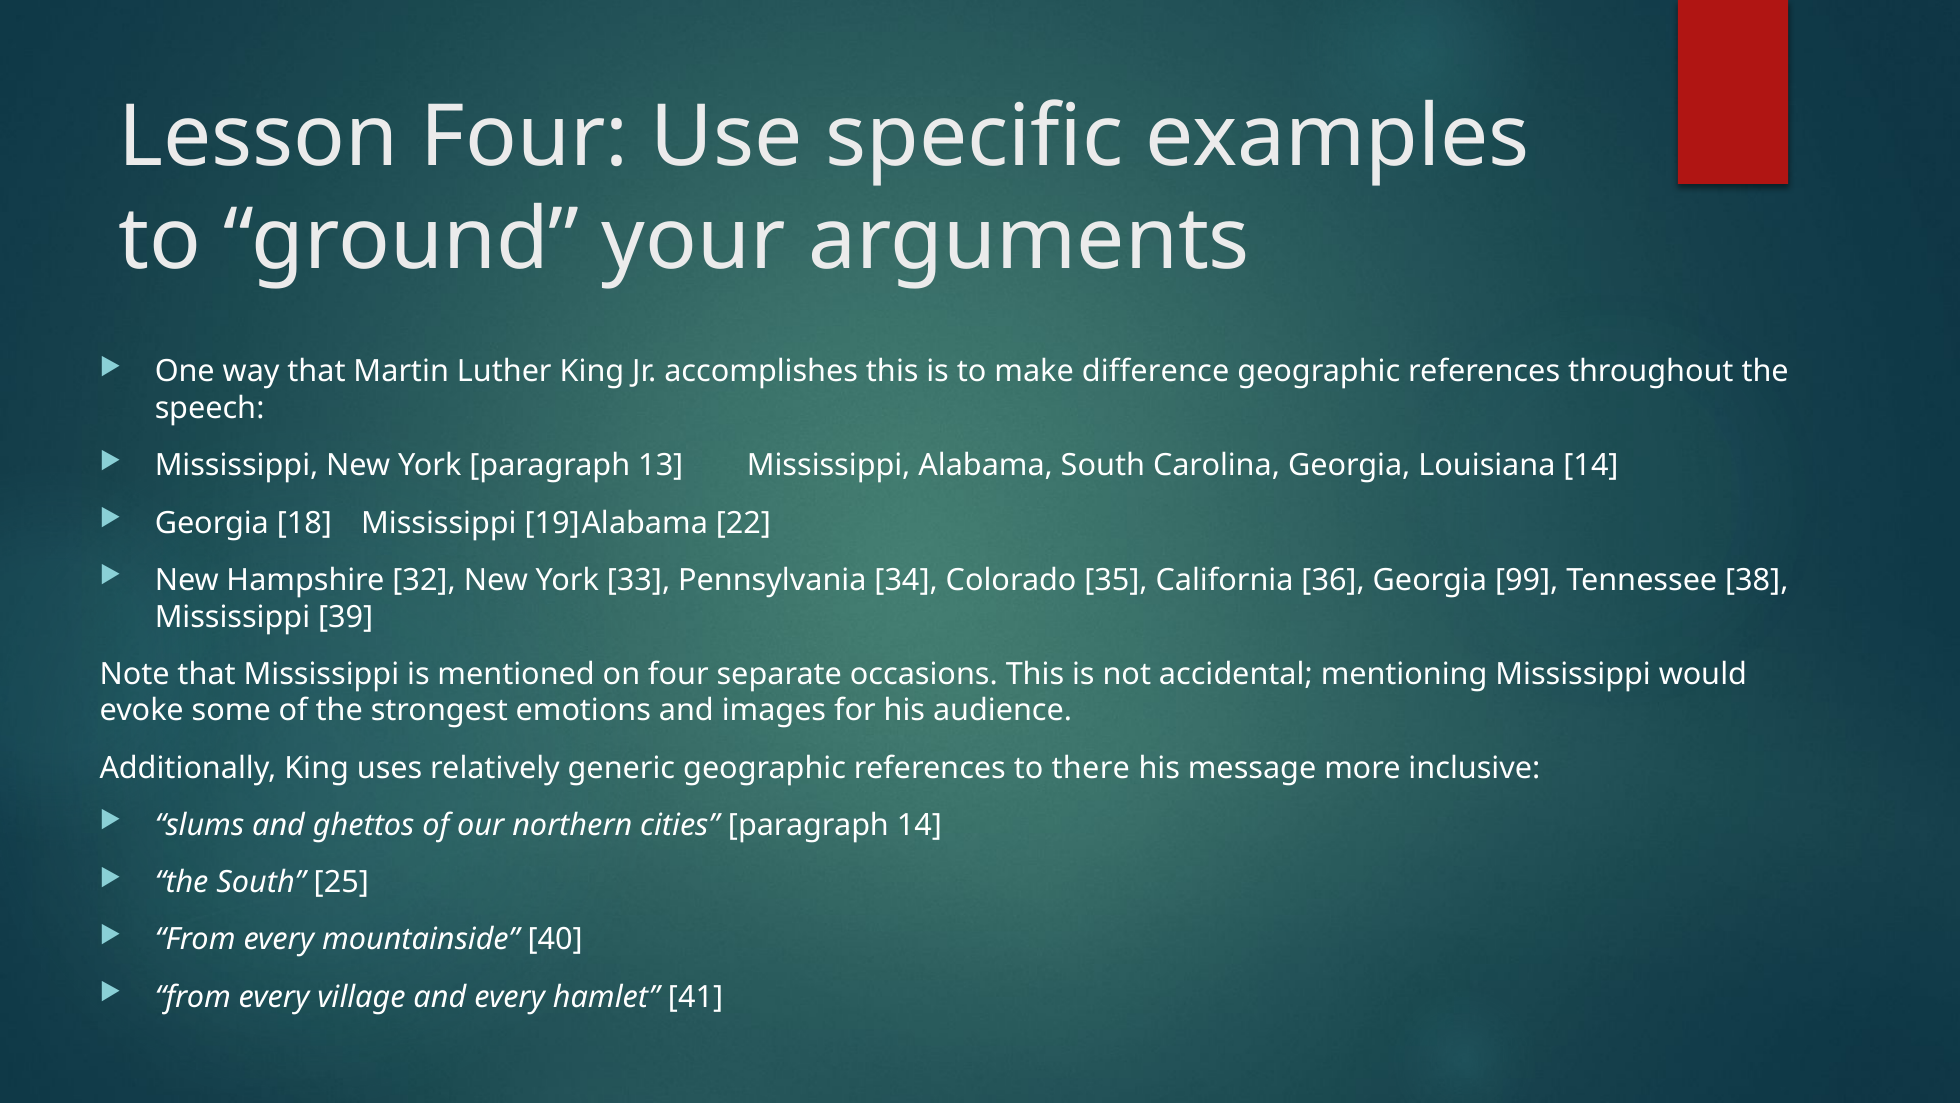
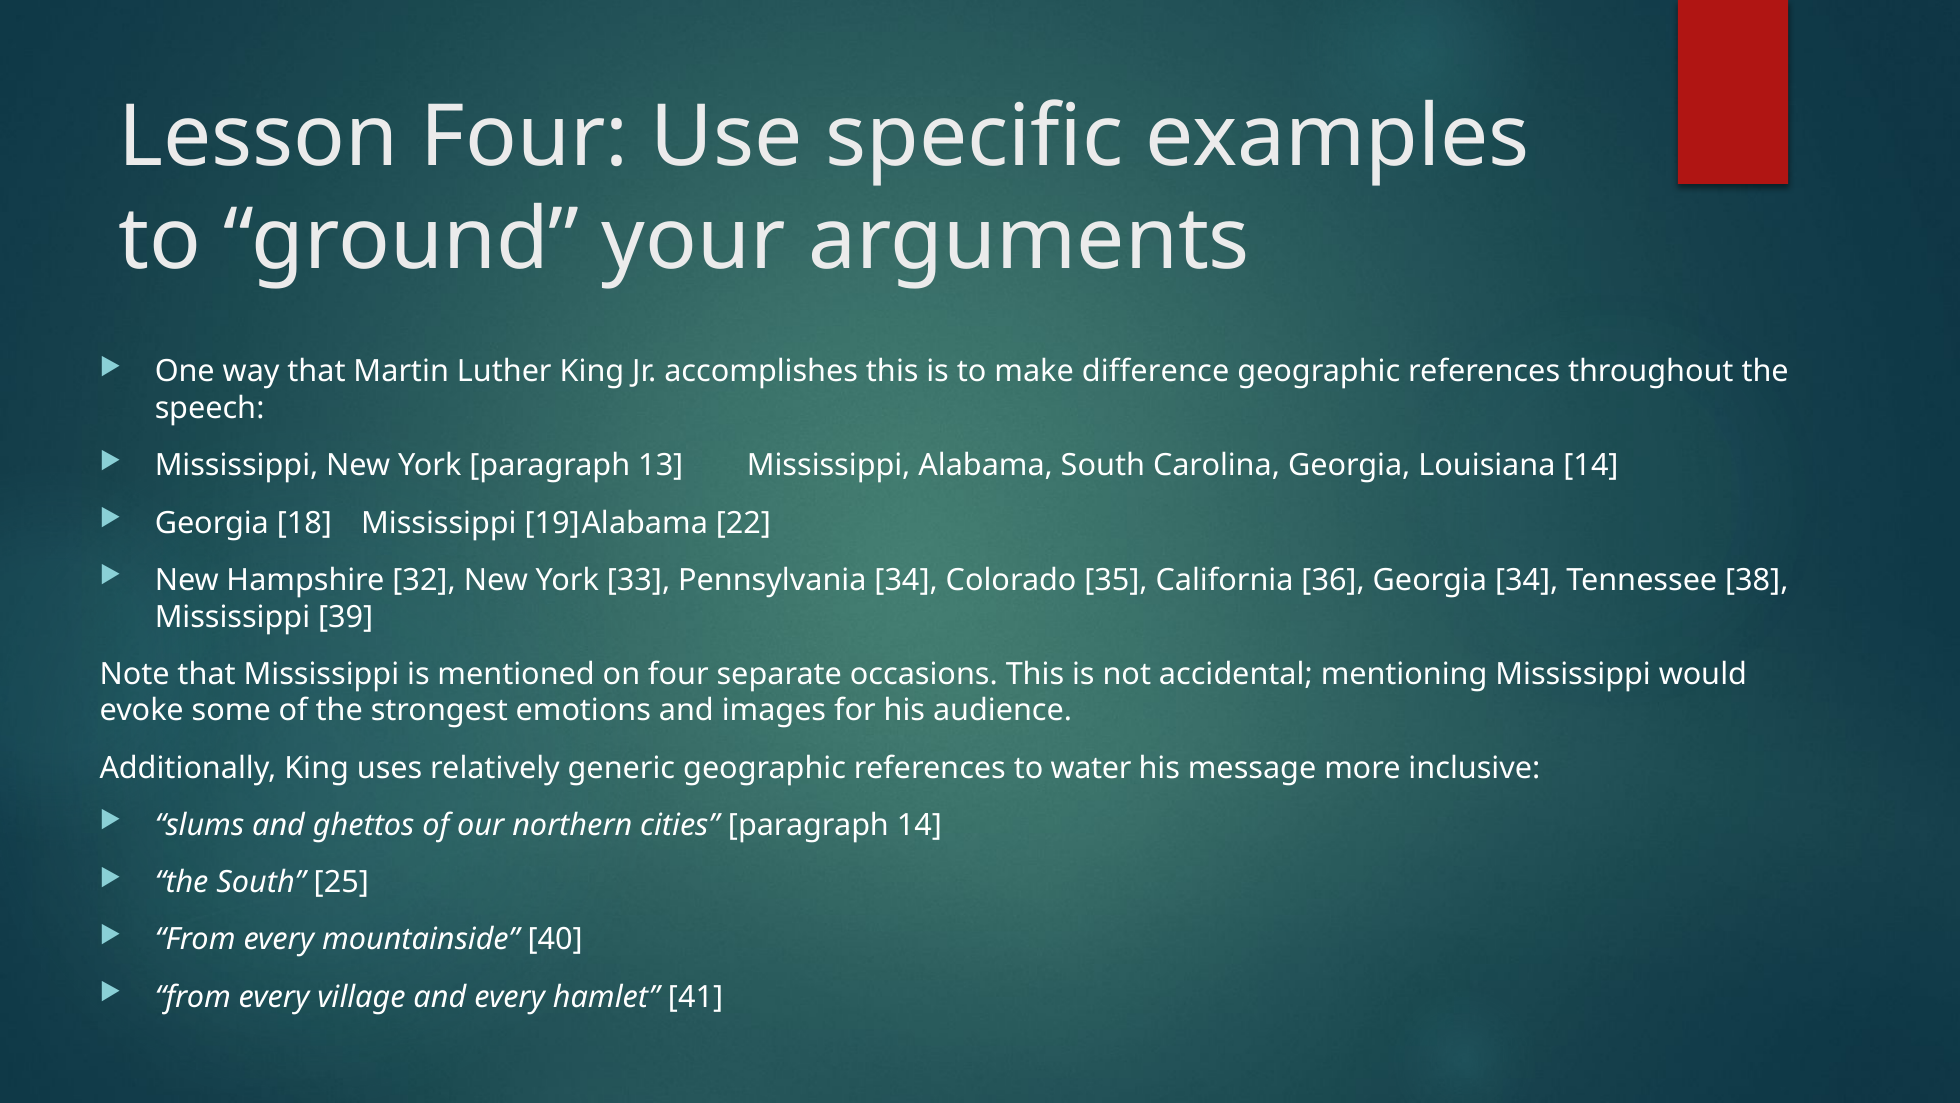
Georgia 99: 99 -> 34 (1527, 580)
there: there -> water (1091, 768)
